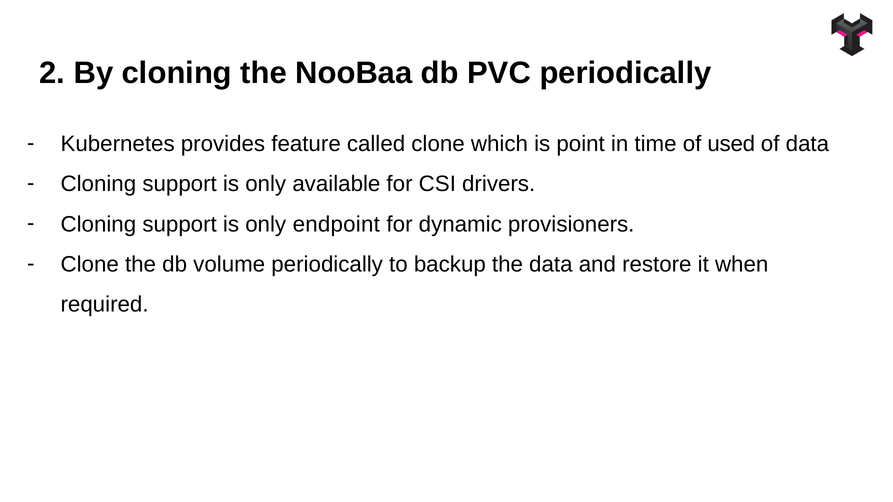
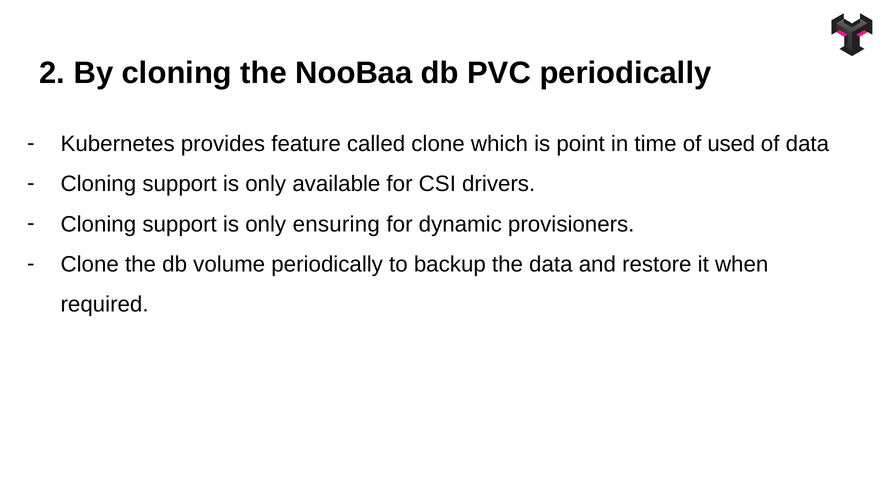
endpoint: endpoint -> ensuring (336, 224)
